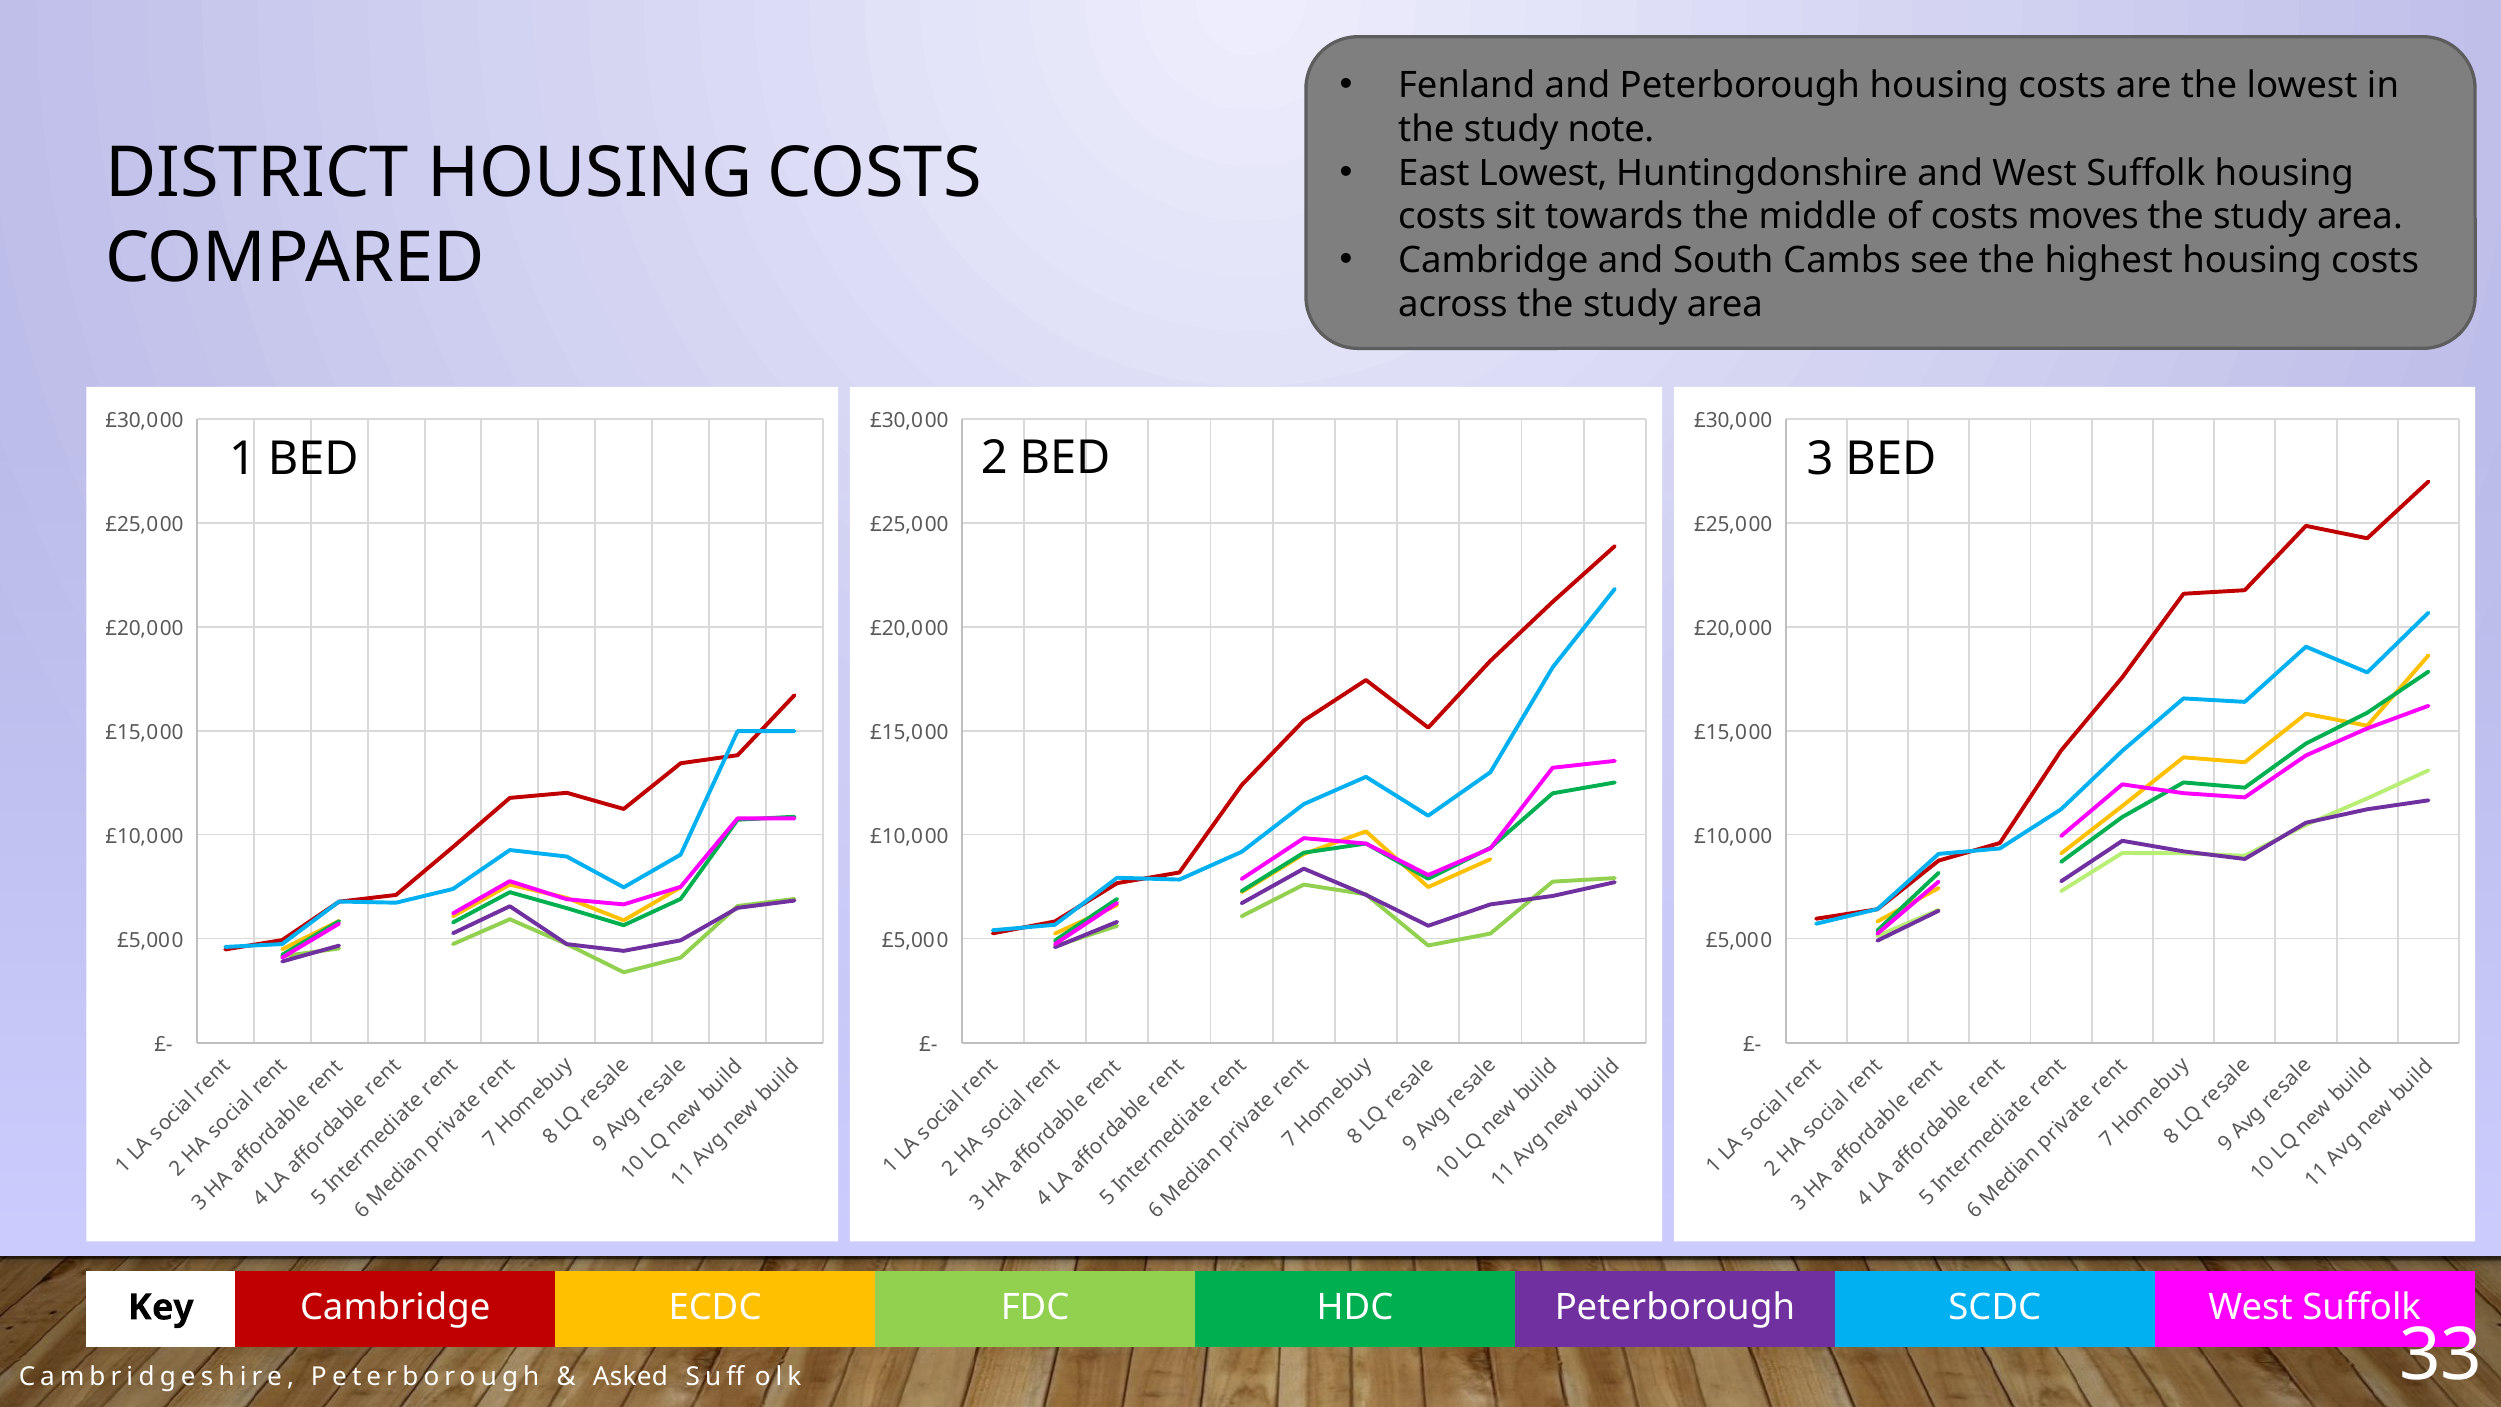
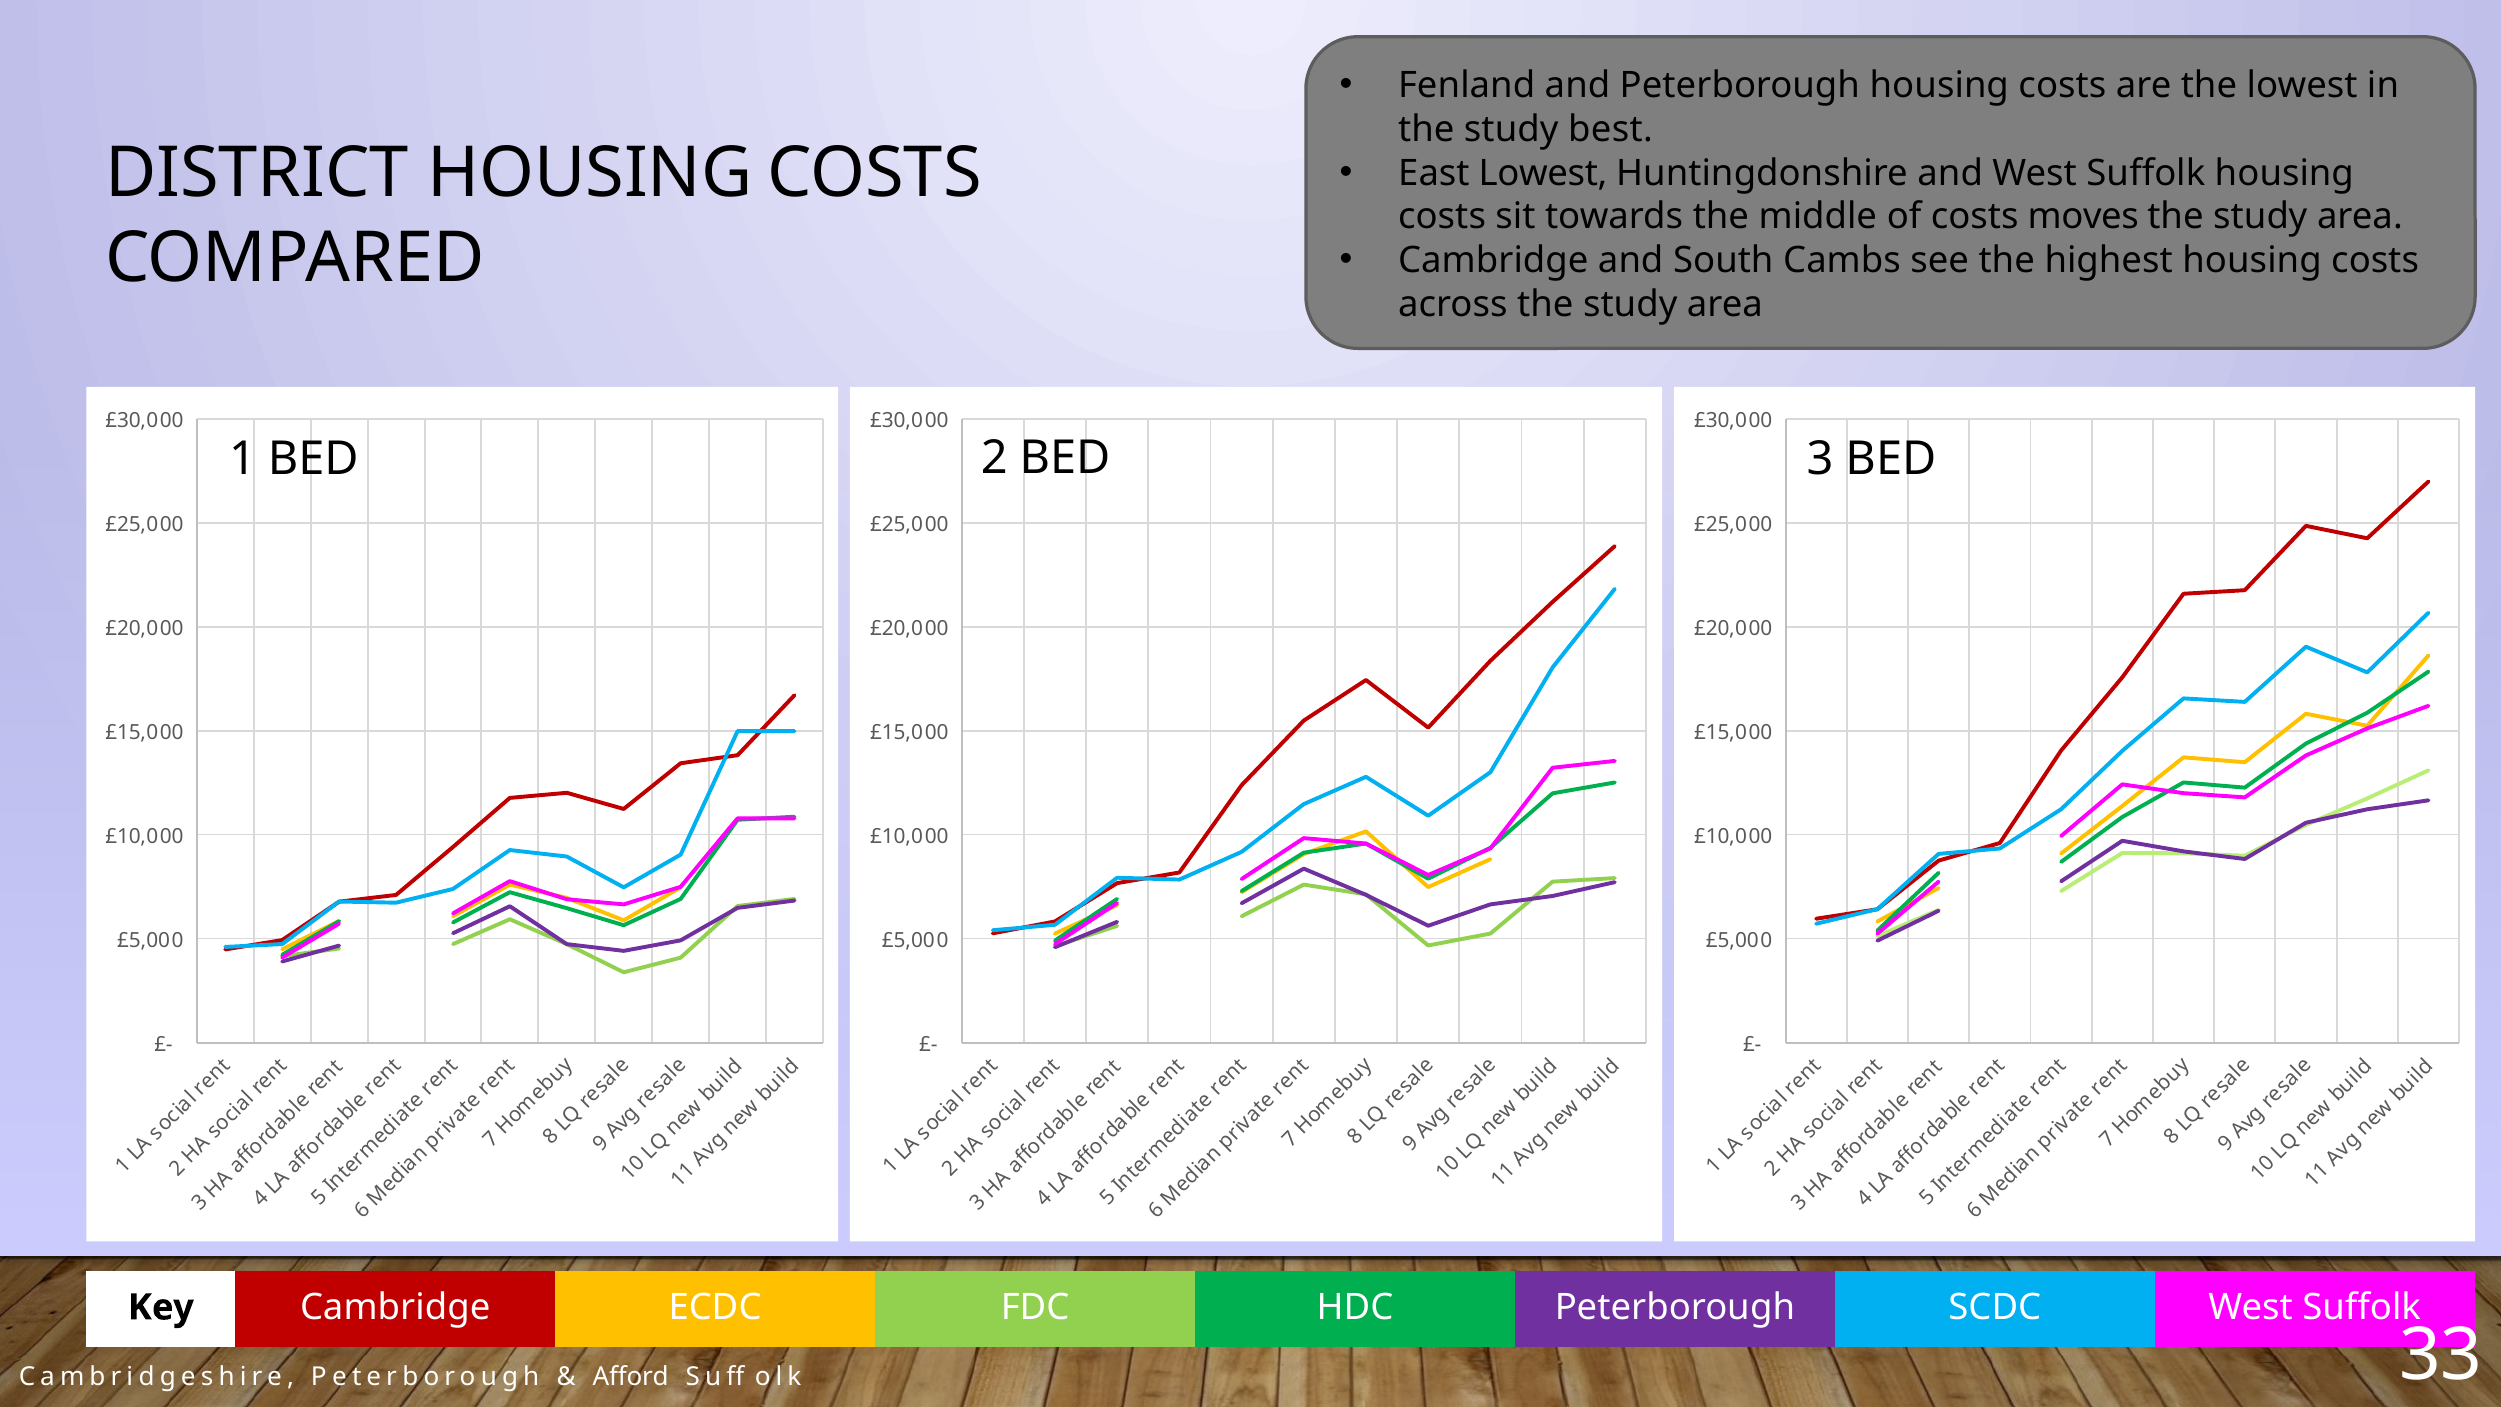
note: note -> best (1611, 129)
Asked: Asked -> Afford (631, 1377)
